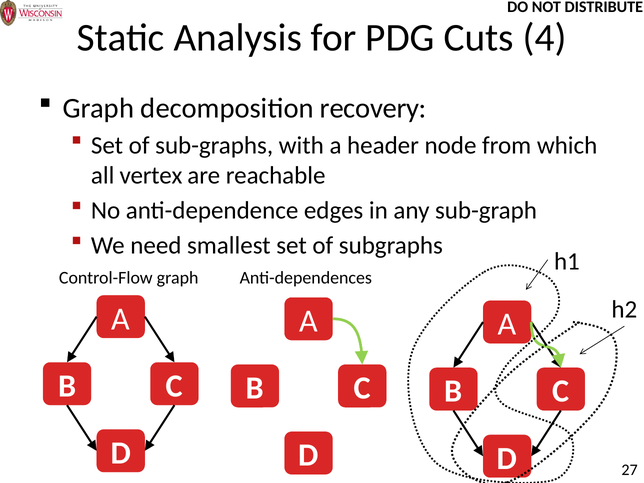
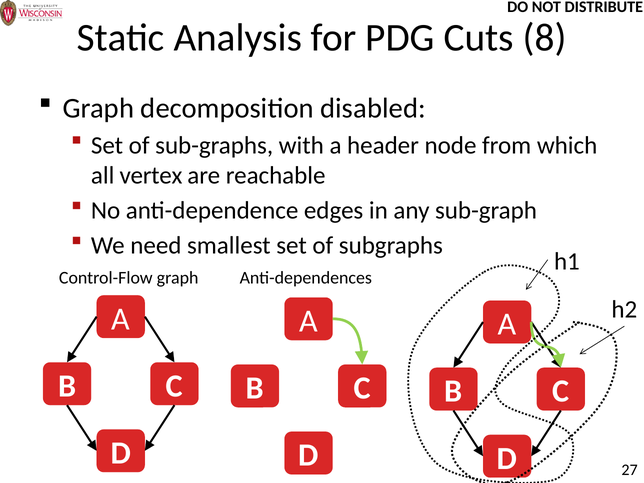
4: 4 -> 8 (545, 38)
recovery: recovery -> disabled (373, 108)
